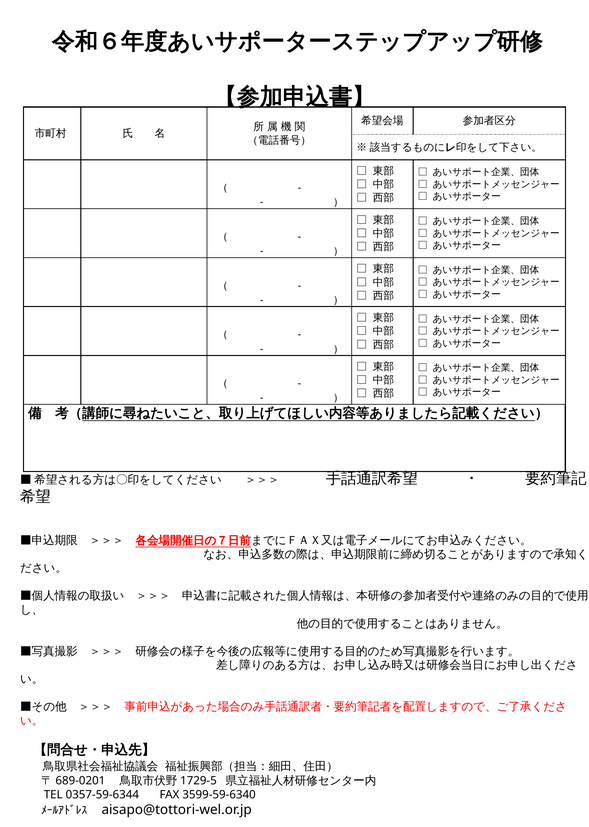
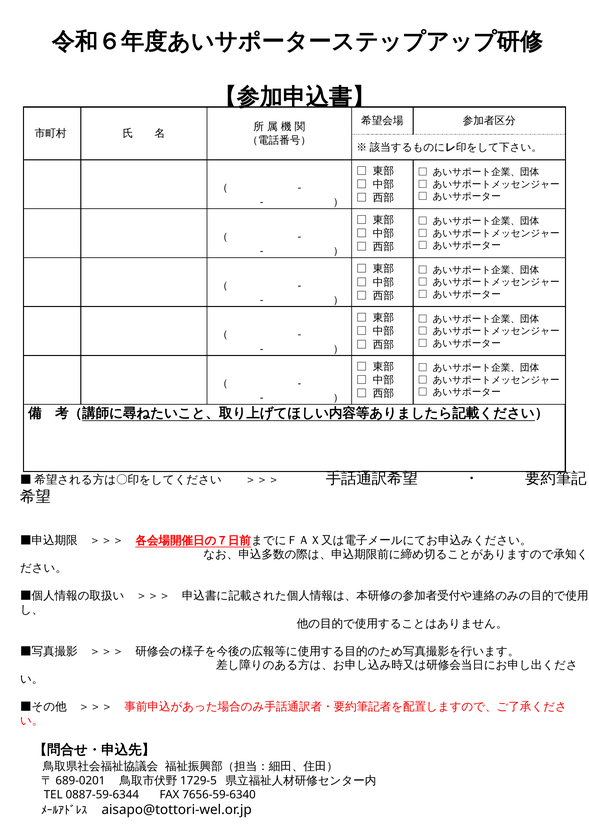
0357-59-6344: 0357-59-6344 -> 0887-59-6344 (102, 794)
3599-59-6340: 3599-59-6340 -> 7656-59-6340 (219, 794)
